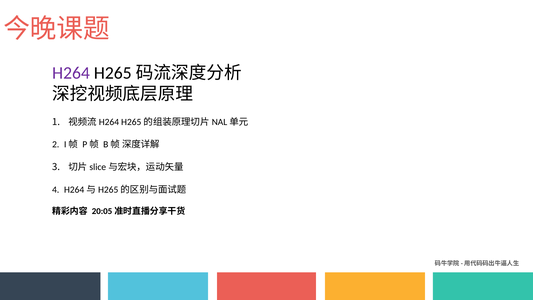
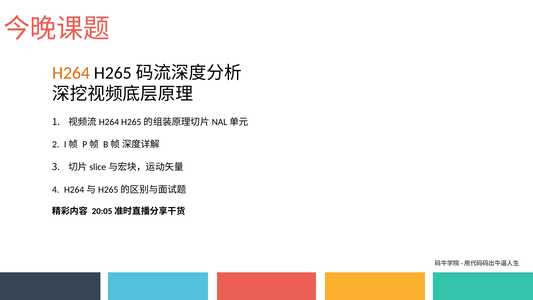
H264 colour: purple -> orange (71, 73)
